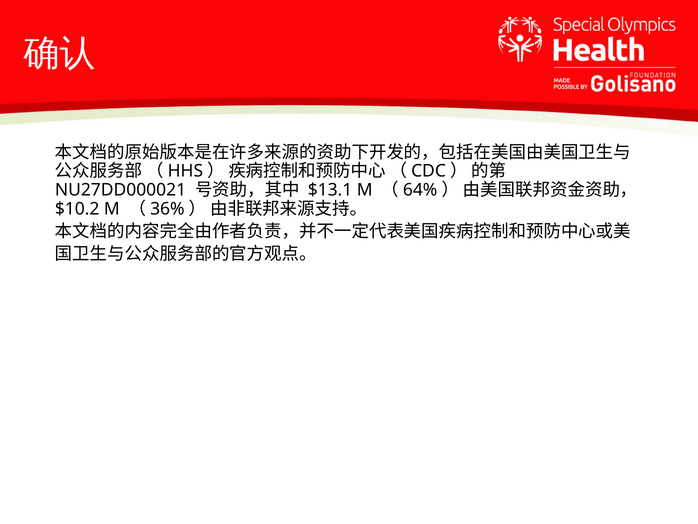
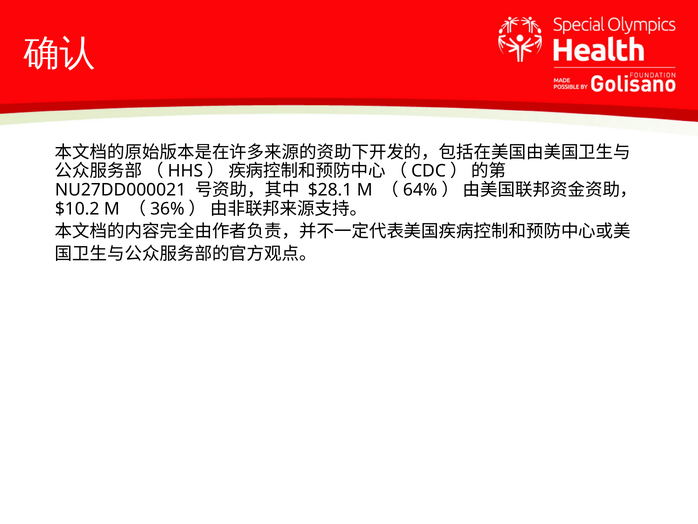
$13.1: $13.1 -> $28.1 (330, 190)
